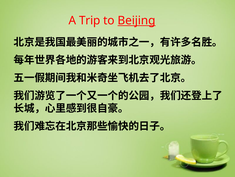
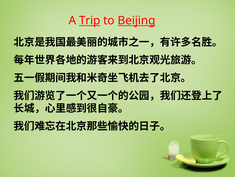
Trip underline: none -> present (90, 20)
